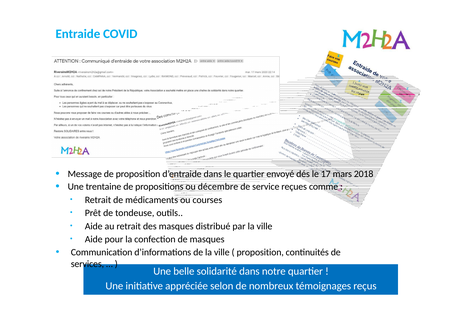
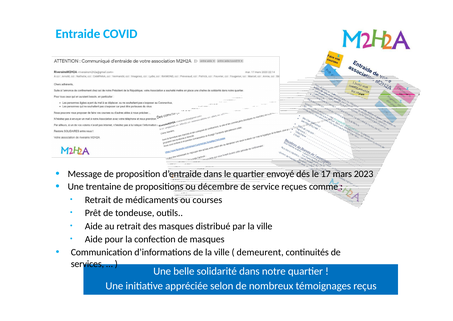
2018: 2018 -> 2023 (364, 174)
proposition: proposition -> demeurent (260, 252)
